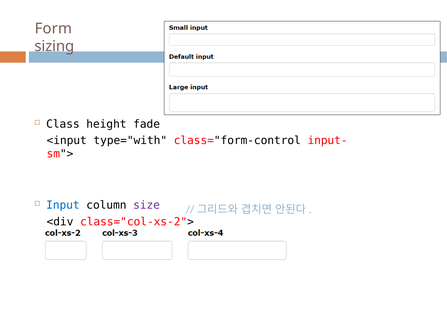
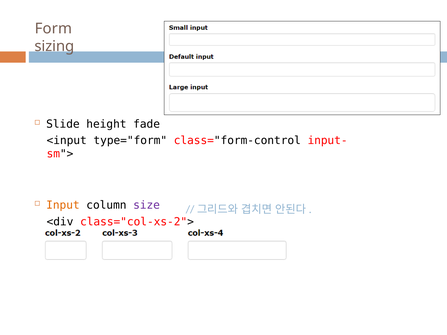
Class: Class -> Slide (63, 124)
type="with: type="with -> type="form (130, 141)
Input colour: blue -> orange (63, 205)
